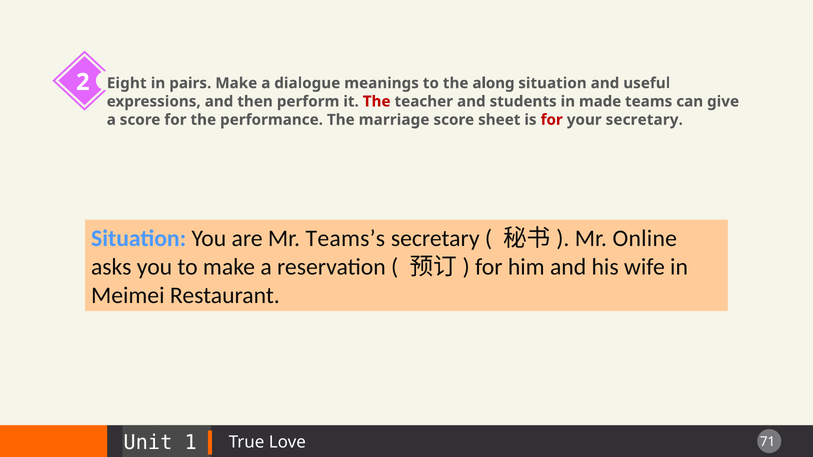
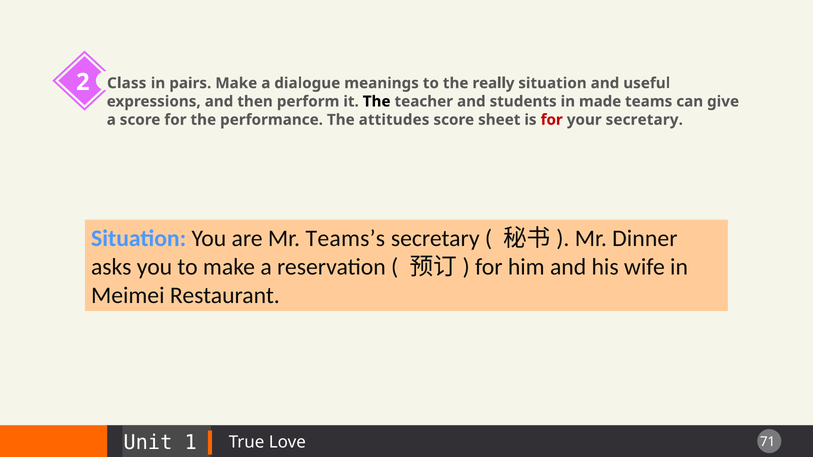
Eight: Eight -> Class (127, 83)
along: along -> really (493, 83)
The colour: red -> black (377, 102)
marriage: marriage -> attitudes (394, 120)
Online: Online -> Dinner (645, 239)
